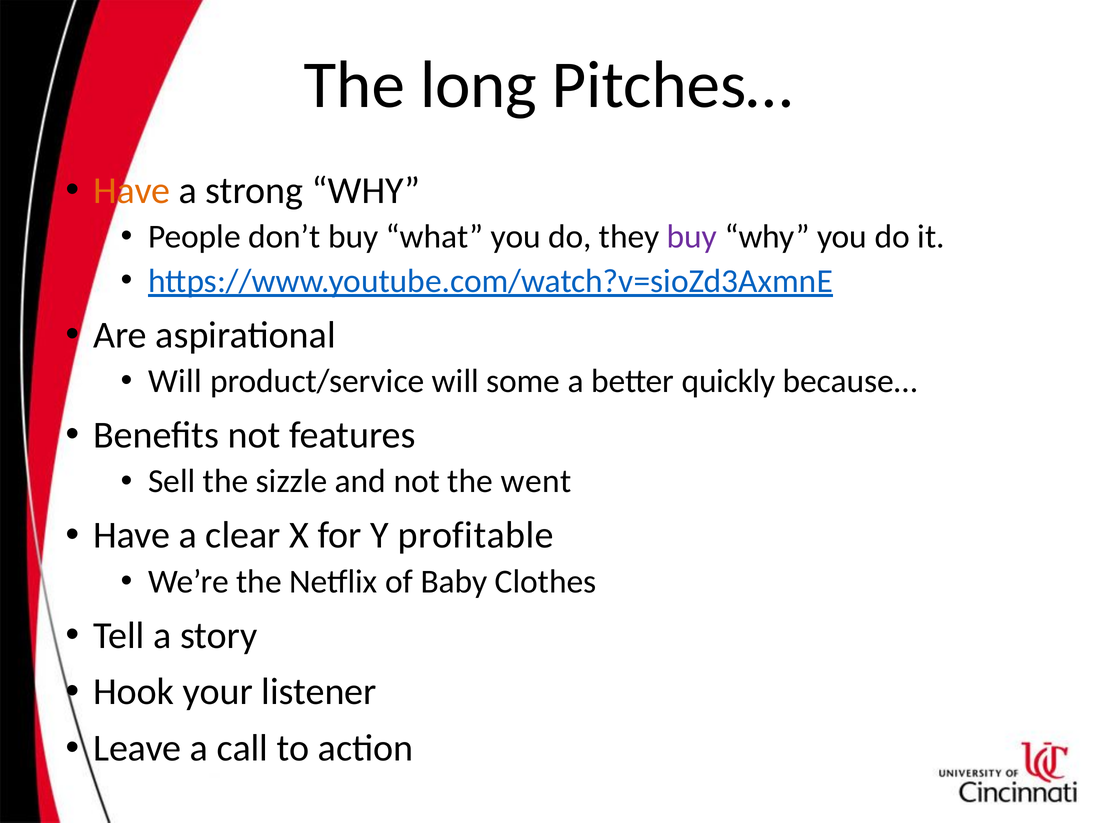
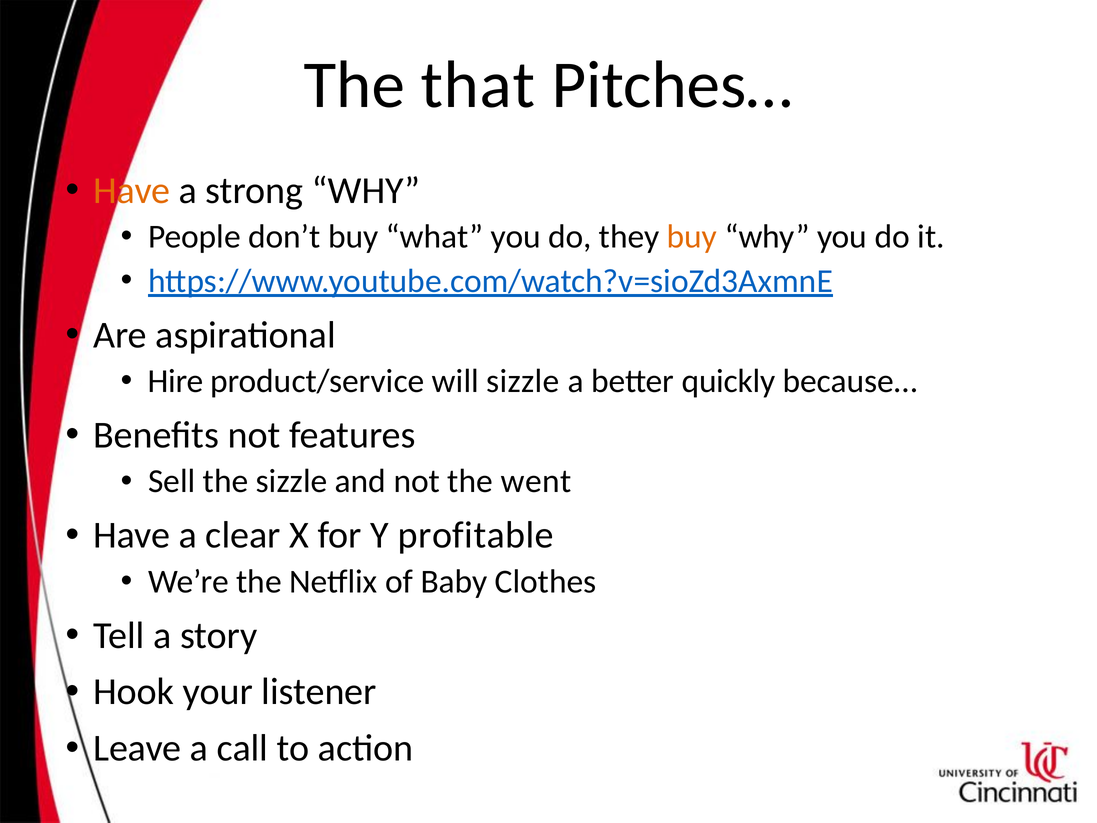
long: long -> that (478, 85)
buy colour: purple -> orange (692, 237)
Will: Will -> Hire (176, 381)
will some: some -> sizzle (523, 381)
